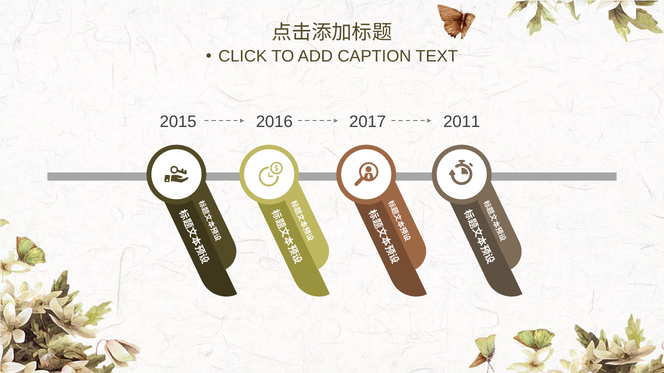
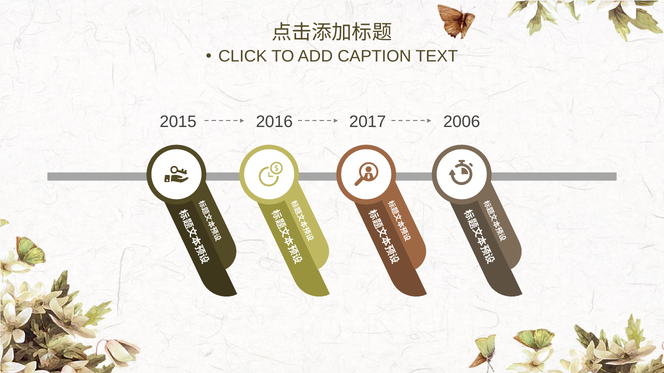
2011: 2011 -> 2006 (462, 122)
